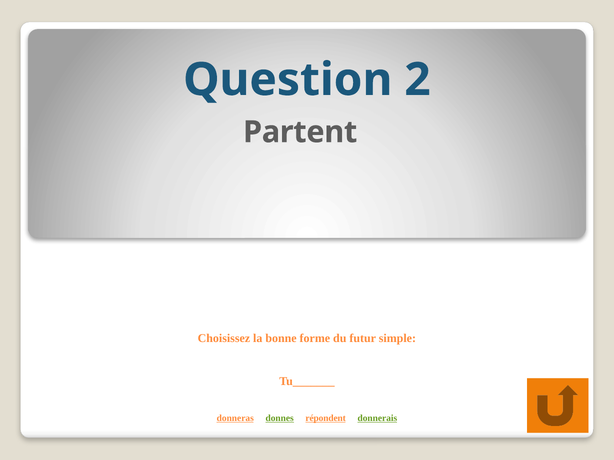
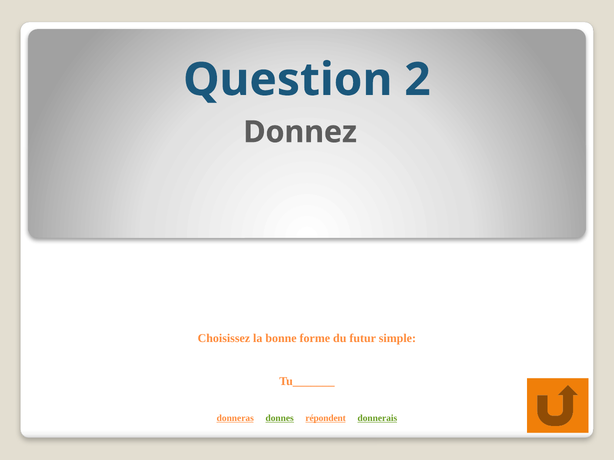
Partent: Partent -> Donnez (300, 132)
